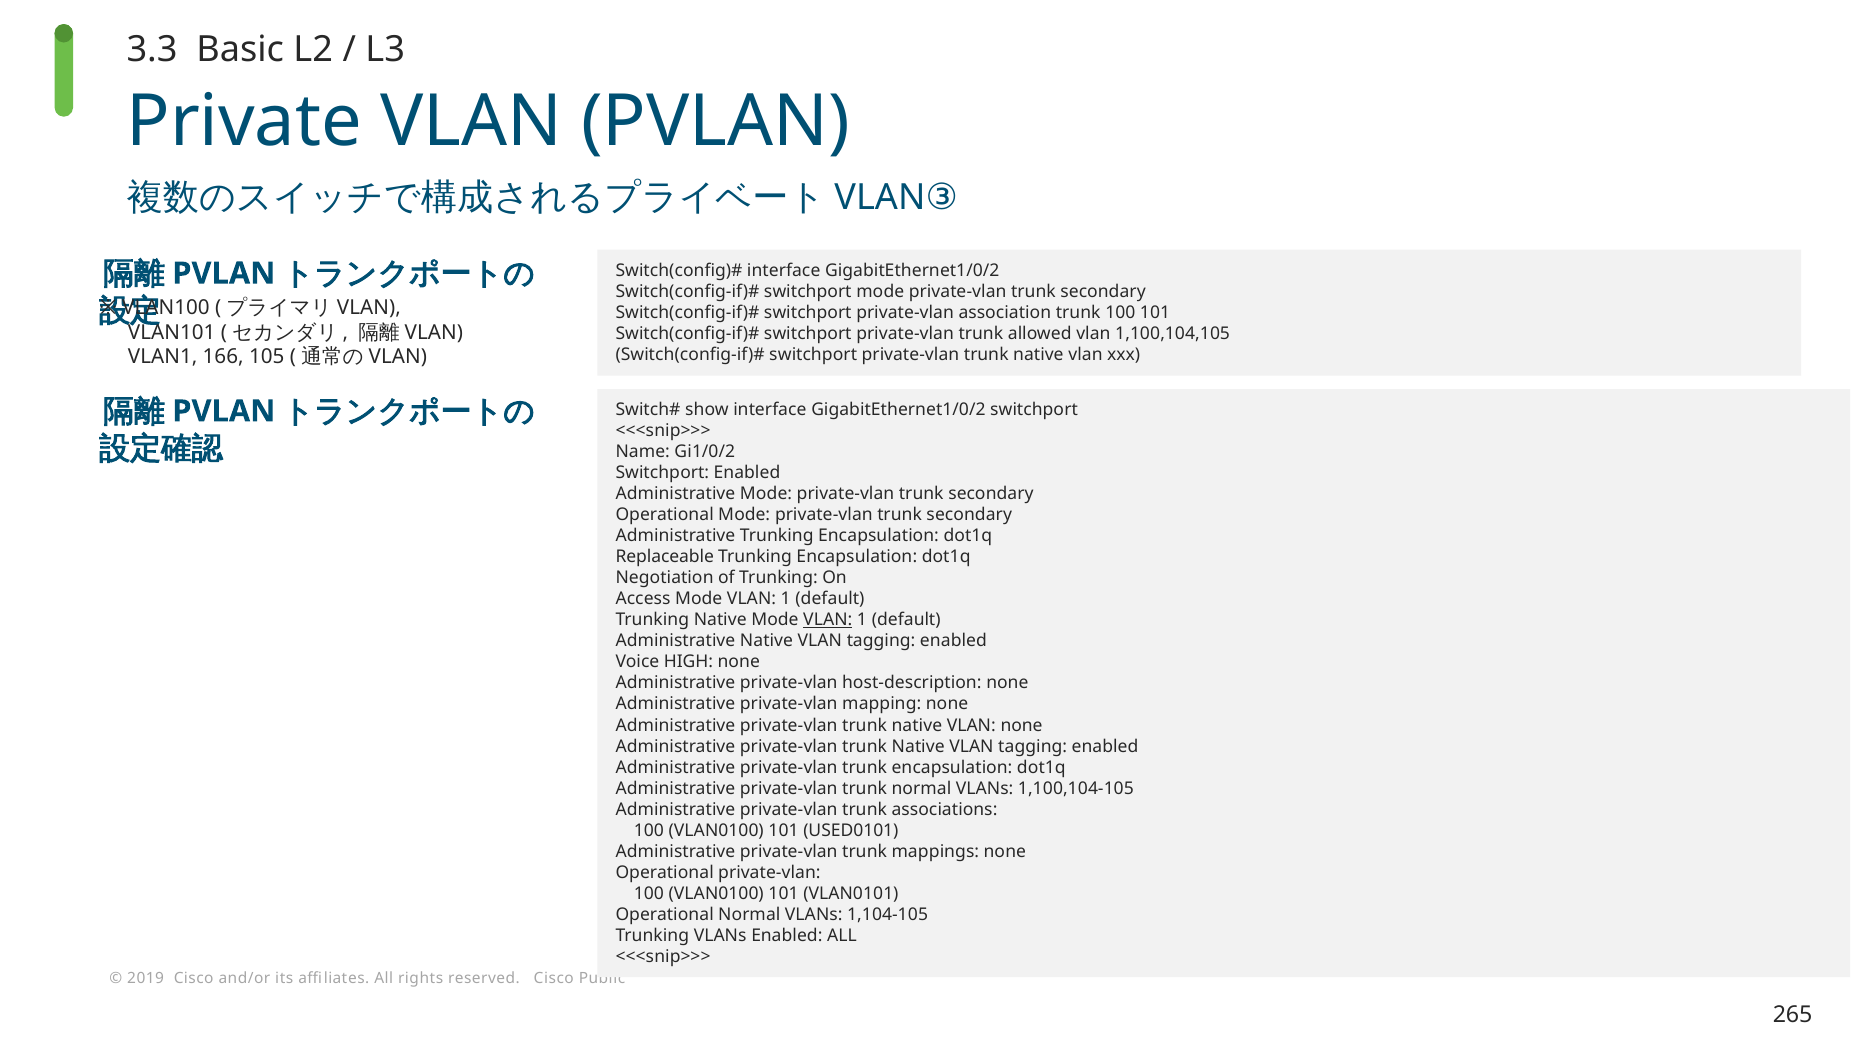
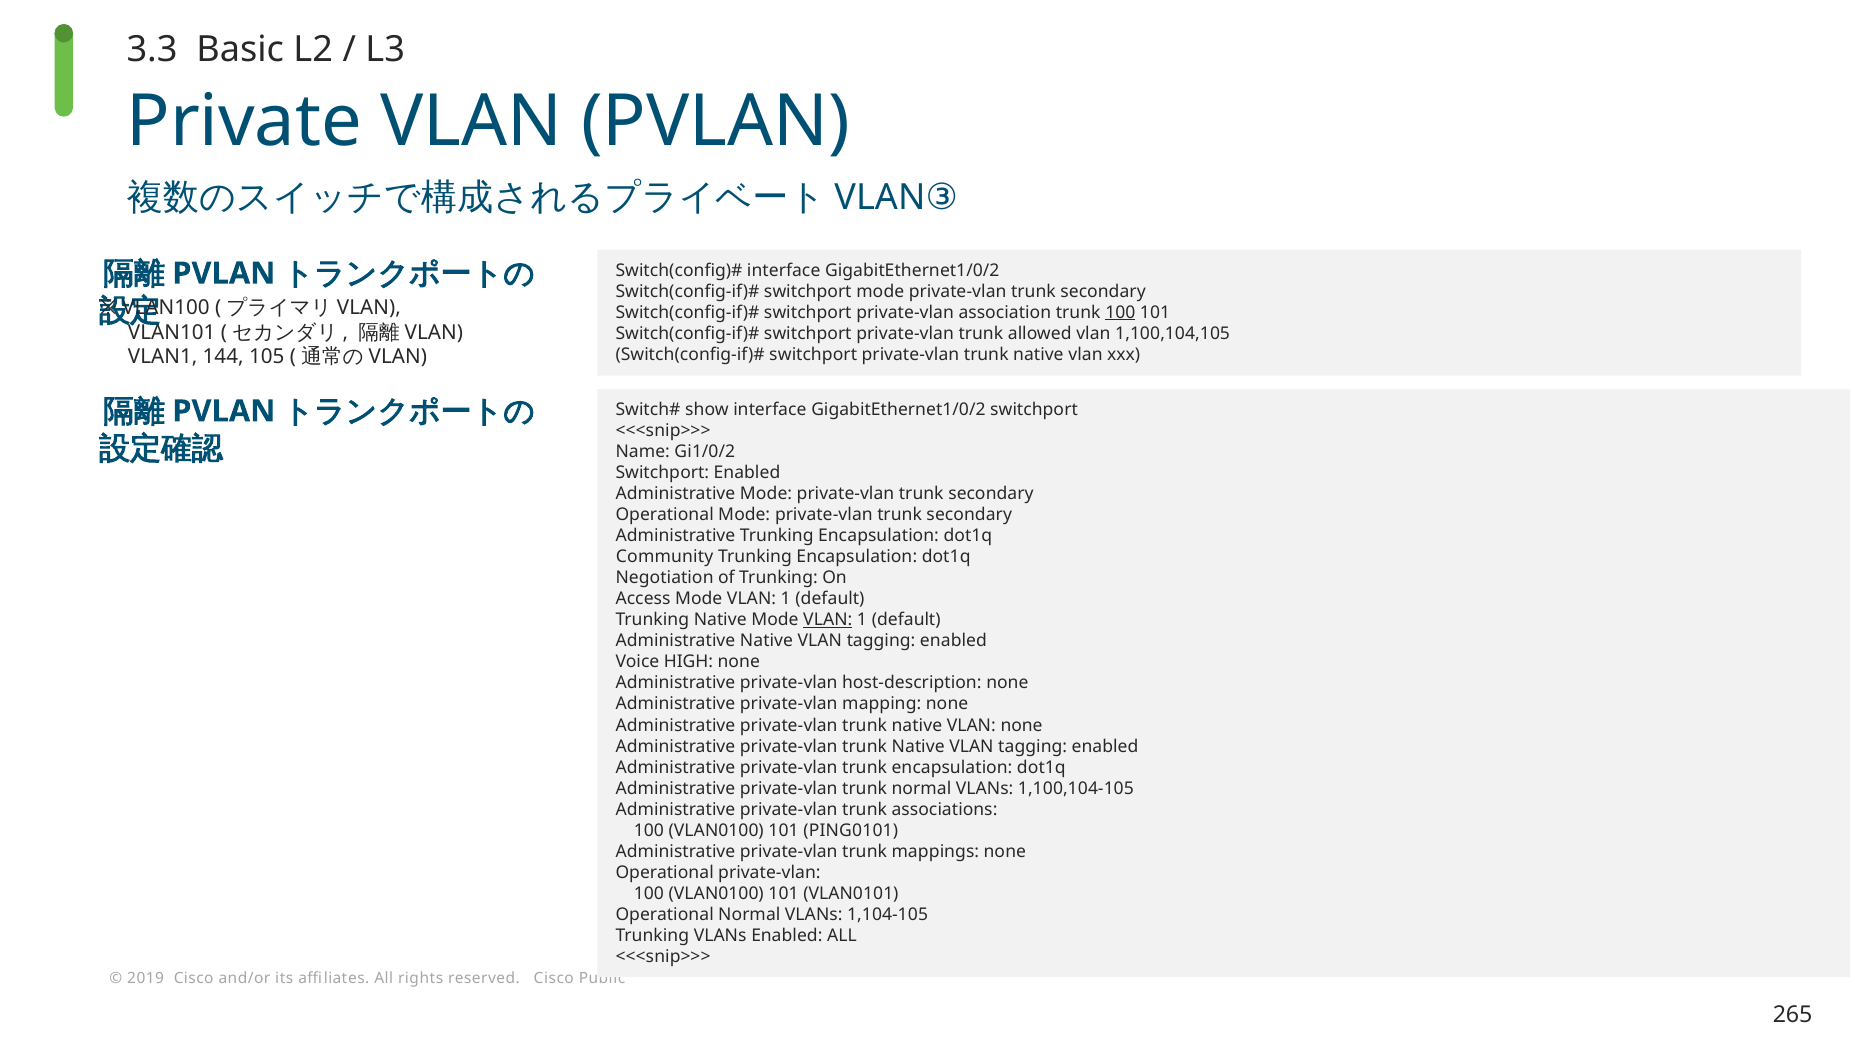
100 underline: none -> present (1120, 313)
166: 166 -> 144 (223, 357)
Replaceable: Replaceable -> Community (665, 557)
USED0101: USED0101 -> PING0101 (851, 831)
